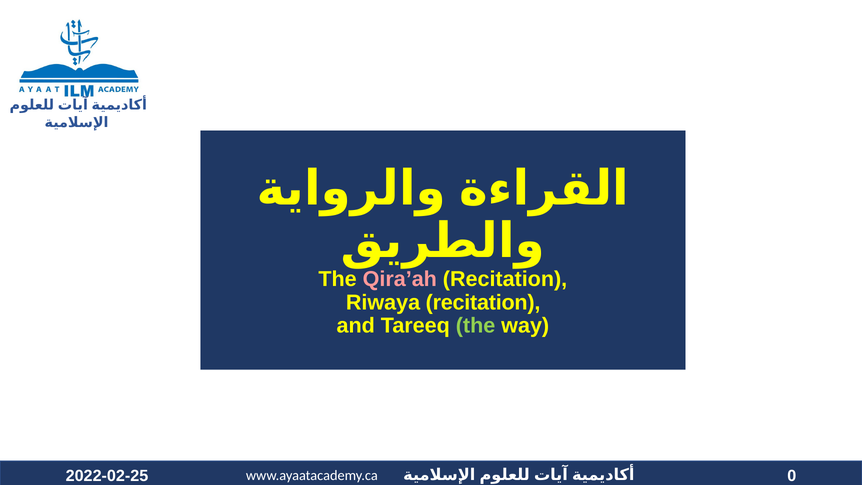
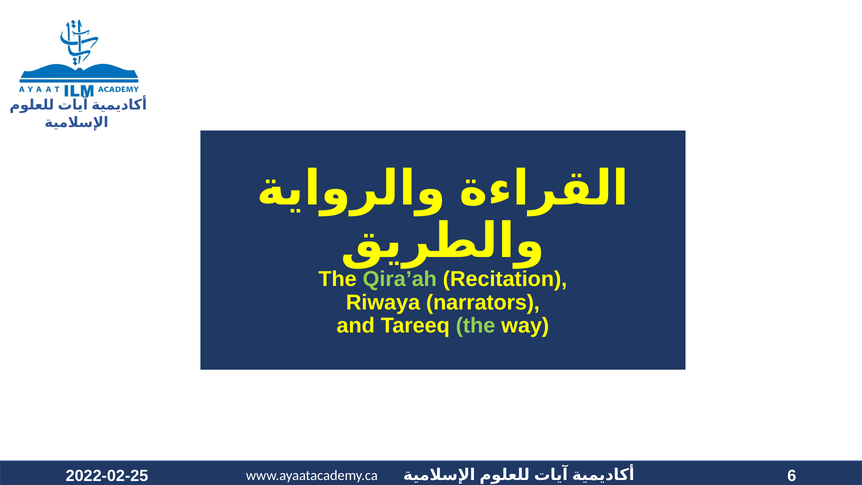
Qira’ah colour: pink -> light green (400, 279)
Riwaya recitation: recitation -> narrators (483, 302)
0: 0 -> 6 (792, 476)
